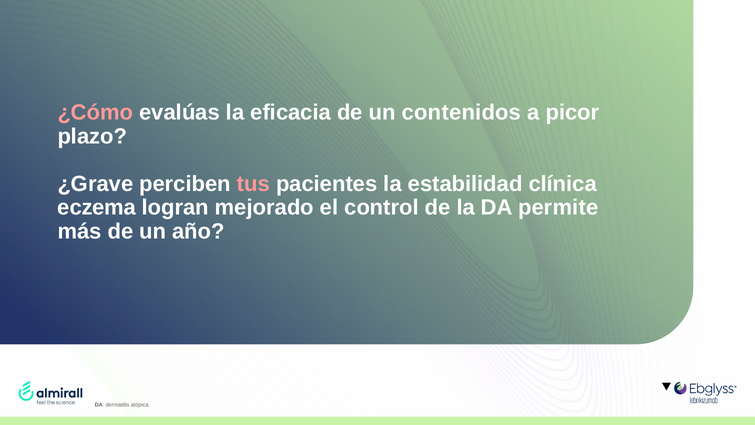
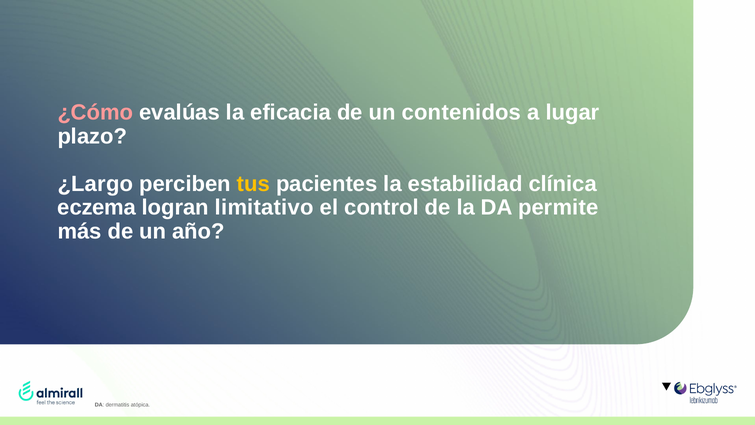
picor: picor -> lugar (573, 113)
¿Grave: ¿Grave -> ¿Largo (95, 184)
tus colour: pink -> yellow (253, 184)
mejorado: mejorado -> limitativo (264, 207)
